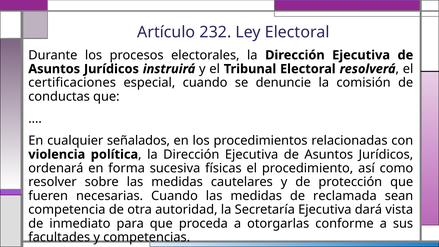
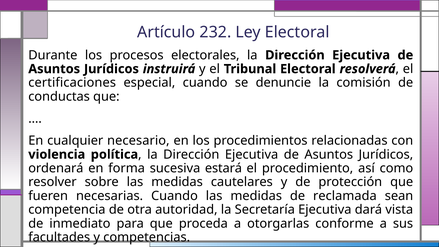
señalados: señalados -> necesario (138, 141)
físicas: físicas -> estará (223, 168)
